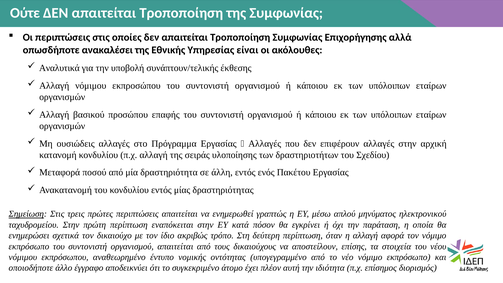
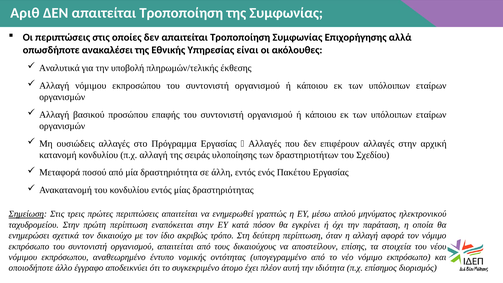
Ούτε: Ούτε -> Αριθ (25, 13)
συνάπτουν/τελικής: συνάπτουν/τελικής -> πληρωμών/τελικής (182, 68)
